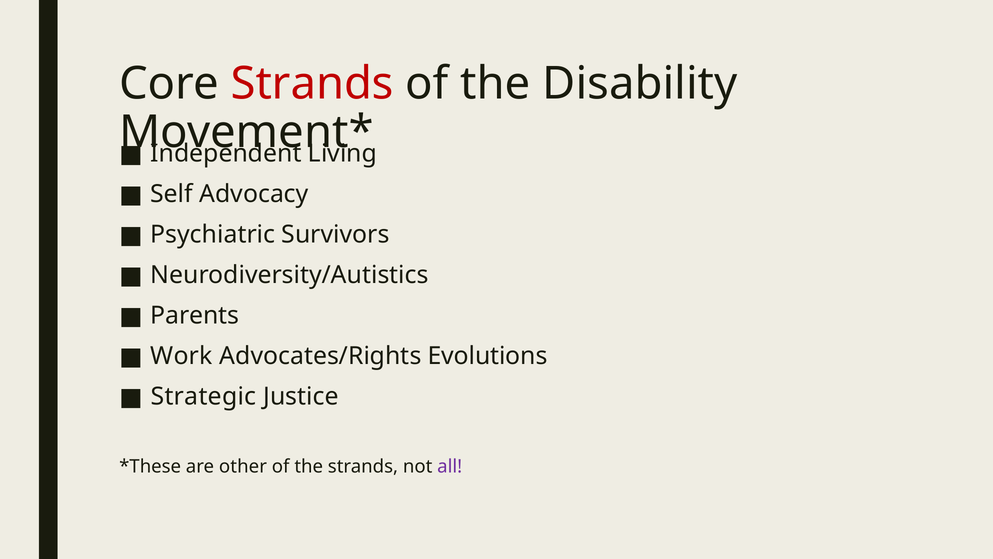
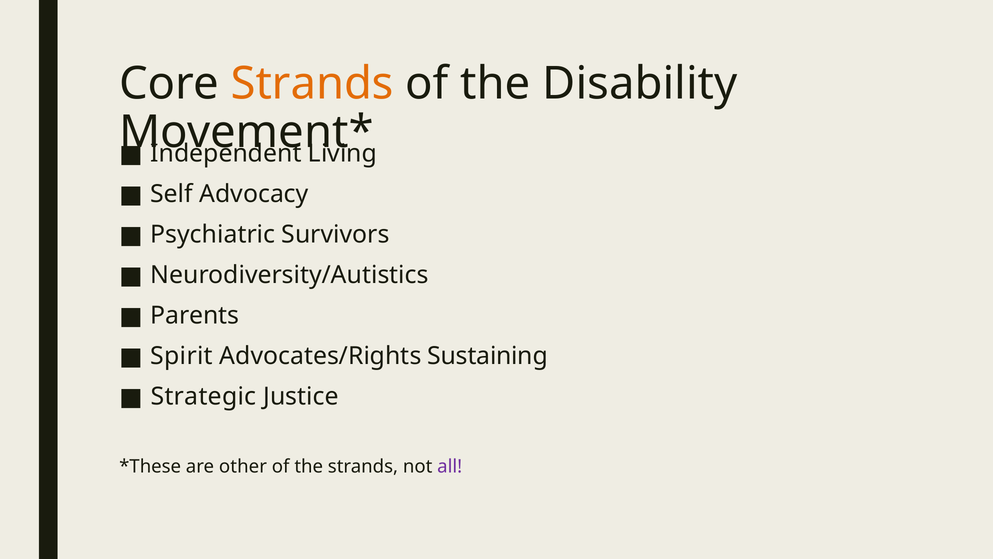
Strands colour: red -> orange (312, 83)
Work: Work -> Spirit (182, 356)
Evolutions: Evolutions -> Sustaining (488, 356)
